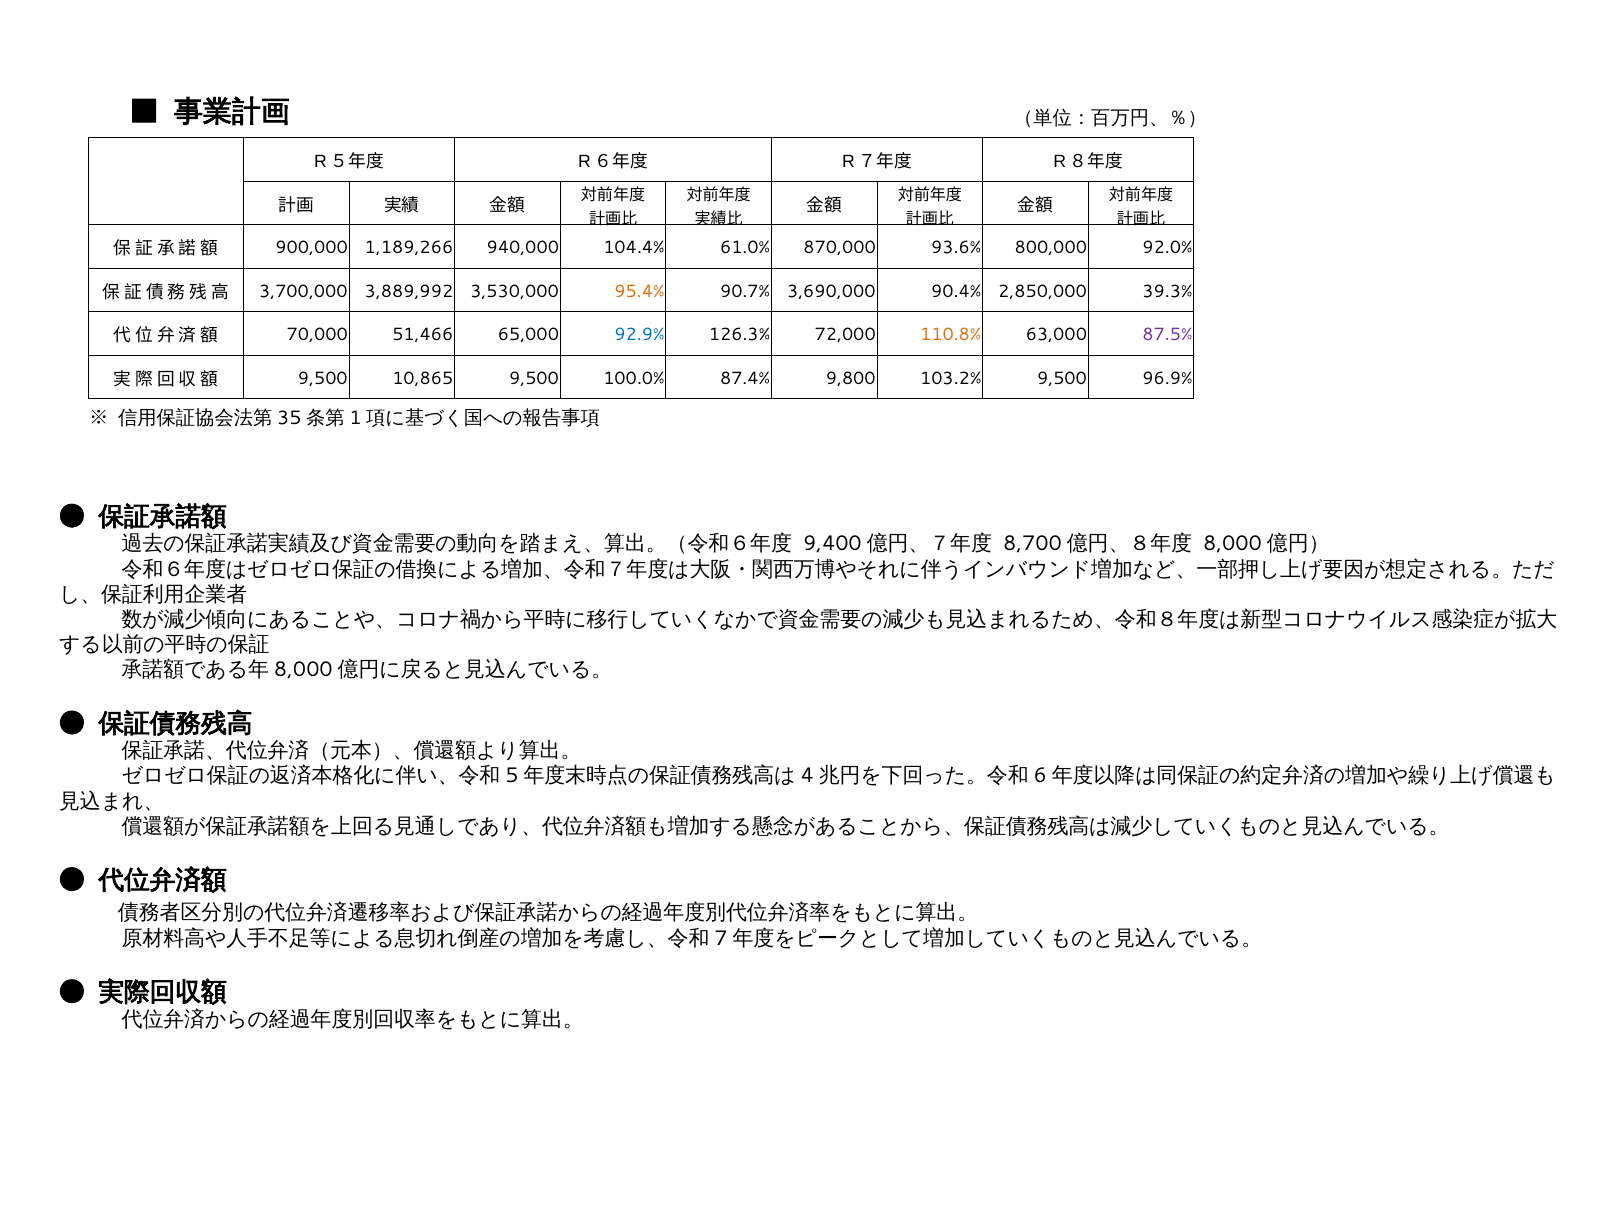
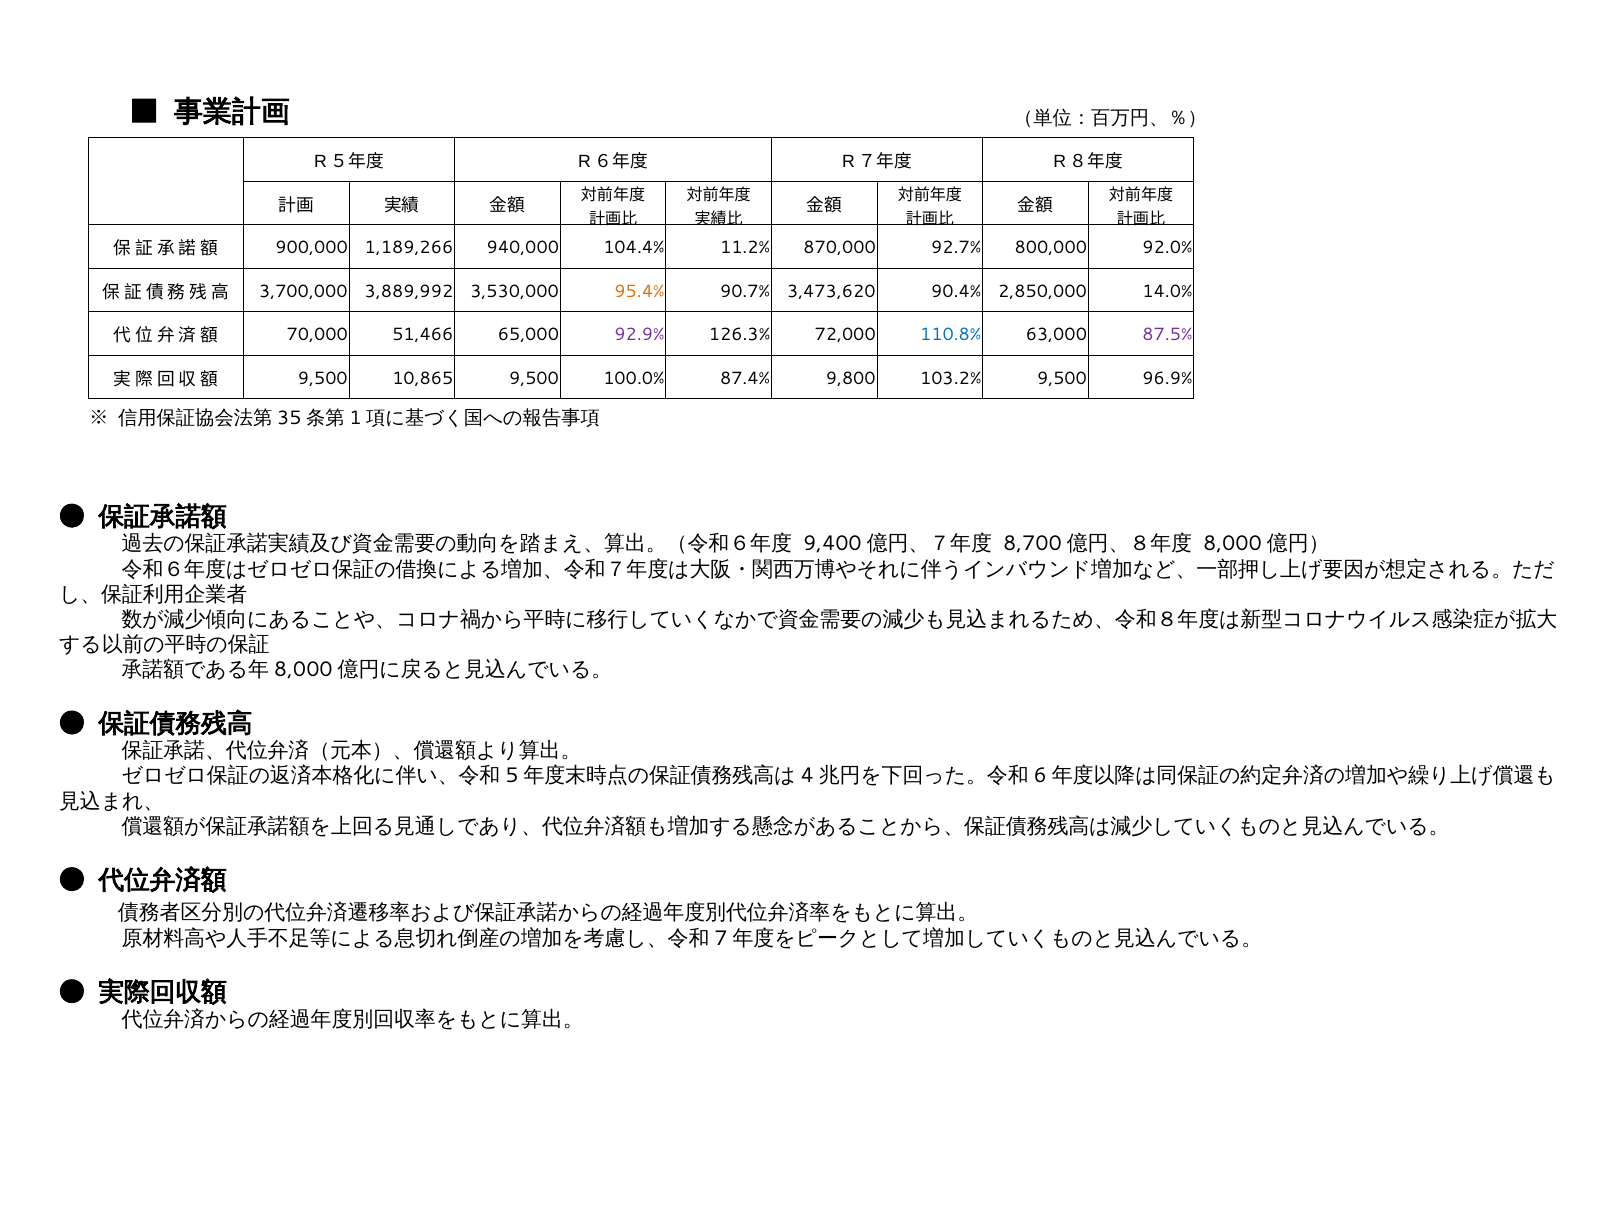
61.0%: 61.0% -> 11.2% (745, 248)
93.6%: 93.6% -> 92.7% (956, 248)
3,690,000: 3,690,000 -> 3,473,620 (831, 291)
39.3%: 39.3% -> 14.0% (1167, 291)
92.9% colour: blue -> purple (639, 335)
110.8% colour: orange -> blue (951, 335)
